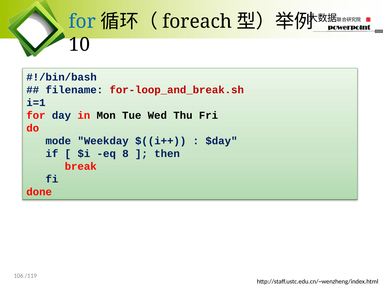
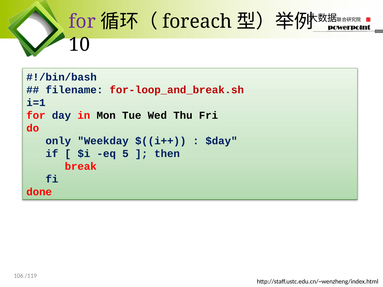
for colour: blue -> purple (82, 22)
mode: mode -> only (58, 141)
8: 8 -> 5 (125, 154)
